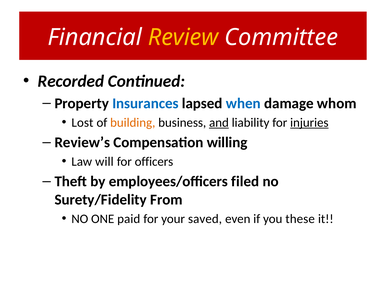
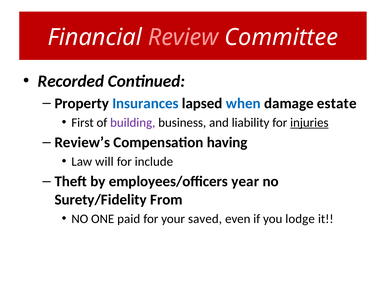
Review colour: yellow -> pink (183, 37)
whom: whom -> estate (337, 103)
Lost: Lost -> First (83, 122)
building colour: orange -> purple (133, 122)
and underline: present -> none (219, 122)
willing: willing -> having (227, 142)
officers: officers -> include (154, 161)
filed: filed -> year (245, 181)
these: these -> lodge (300, 218)
